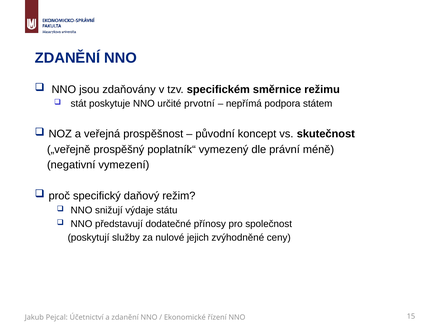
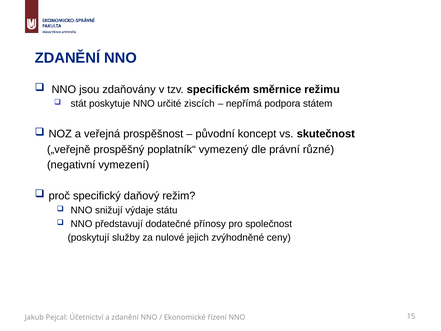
prvotní: prvotní -> ziscích (199, 104)
méně: méně -> různé (319, 149)
